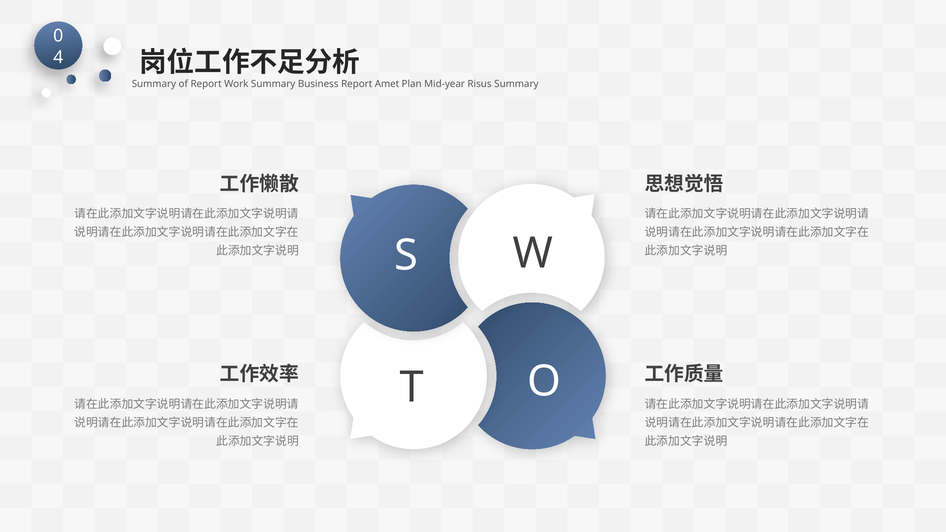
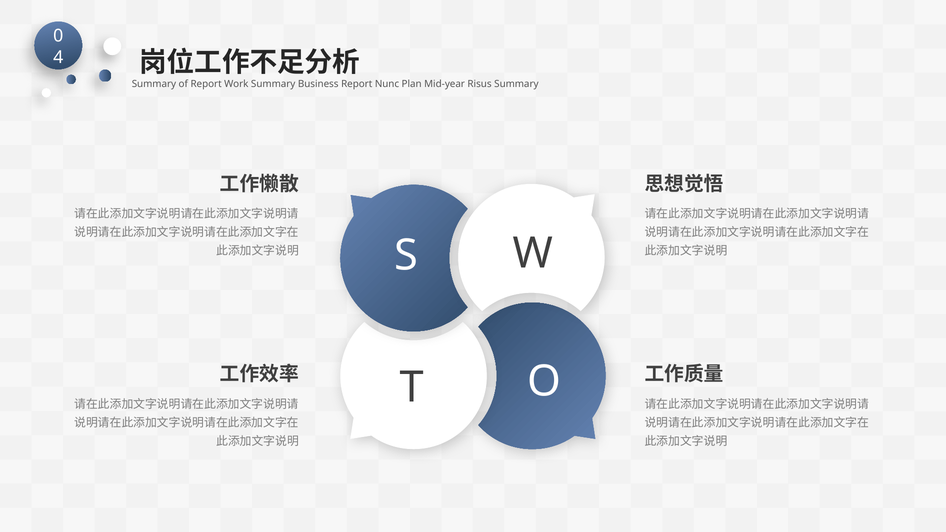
Amet: Amet -> Nunc (387, 84)
